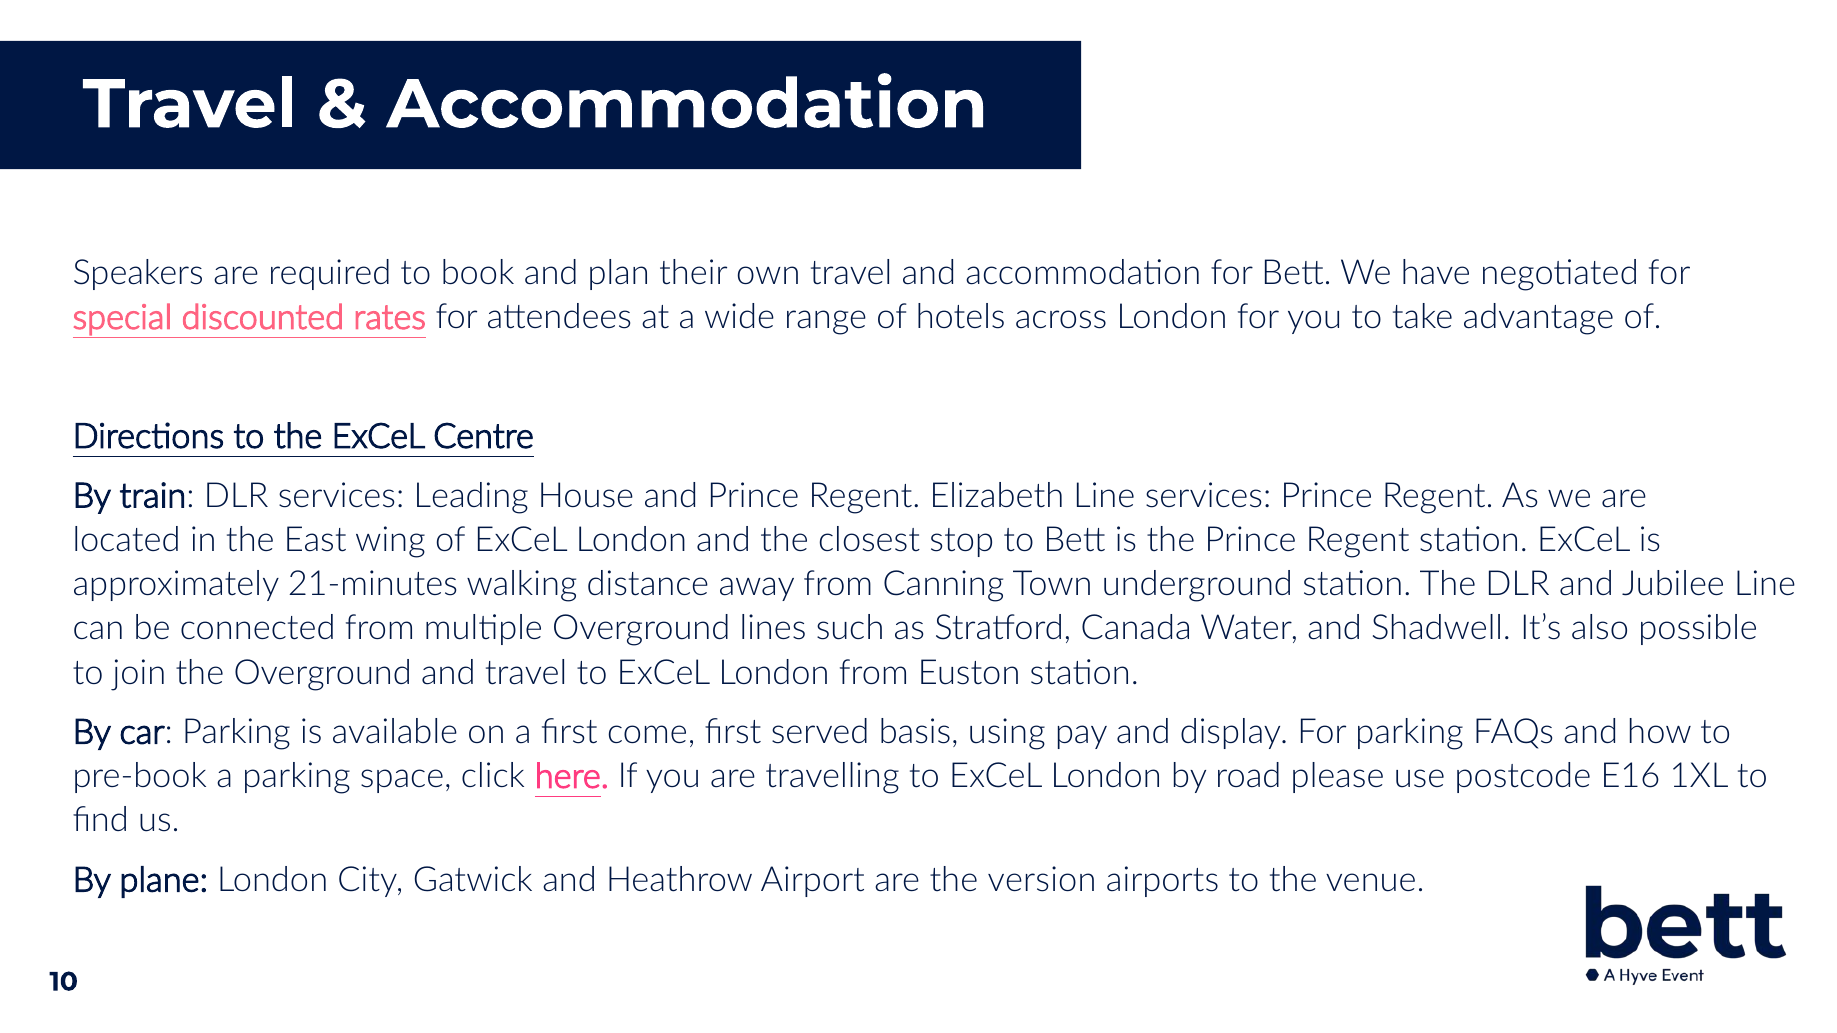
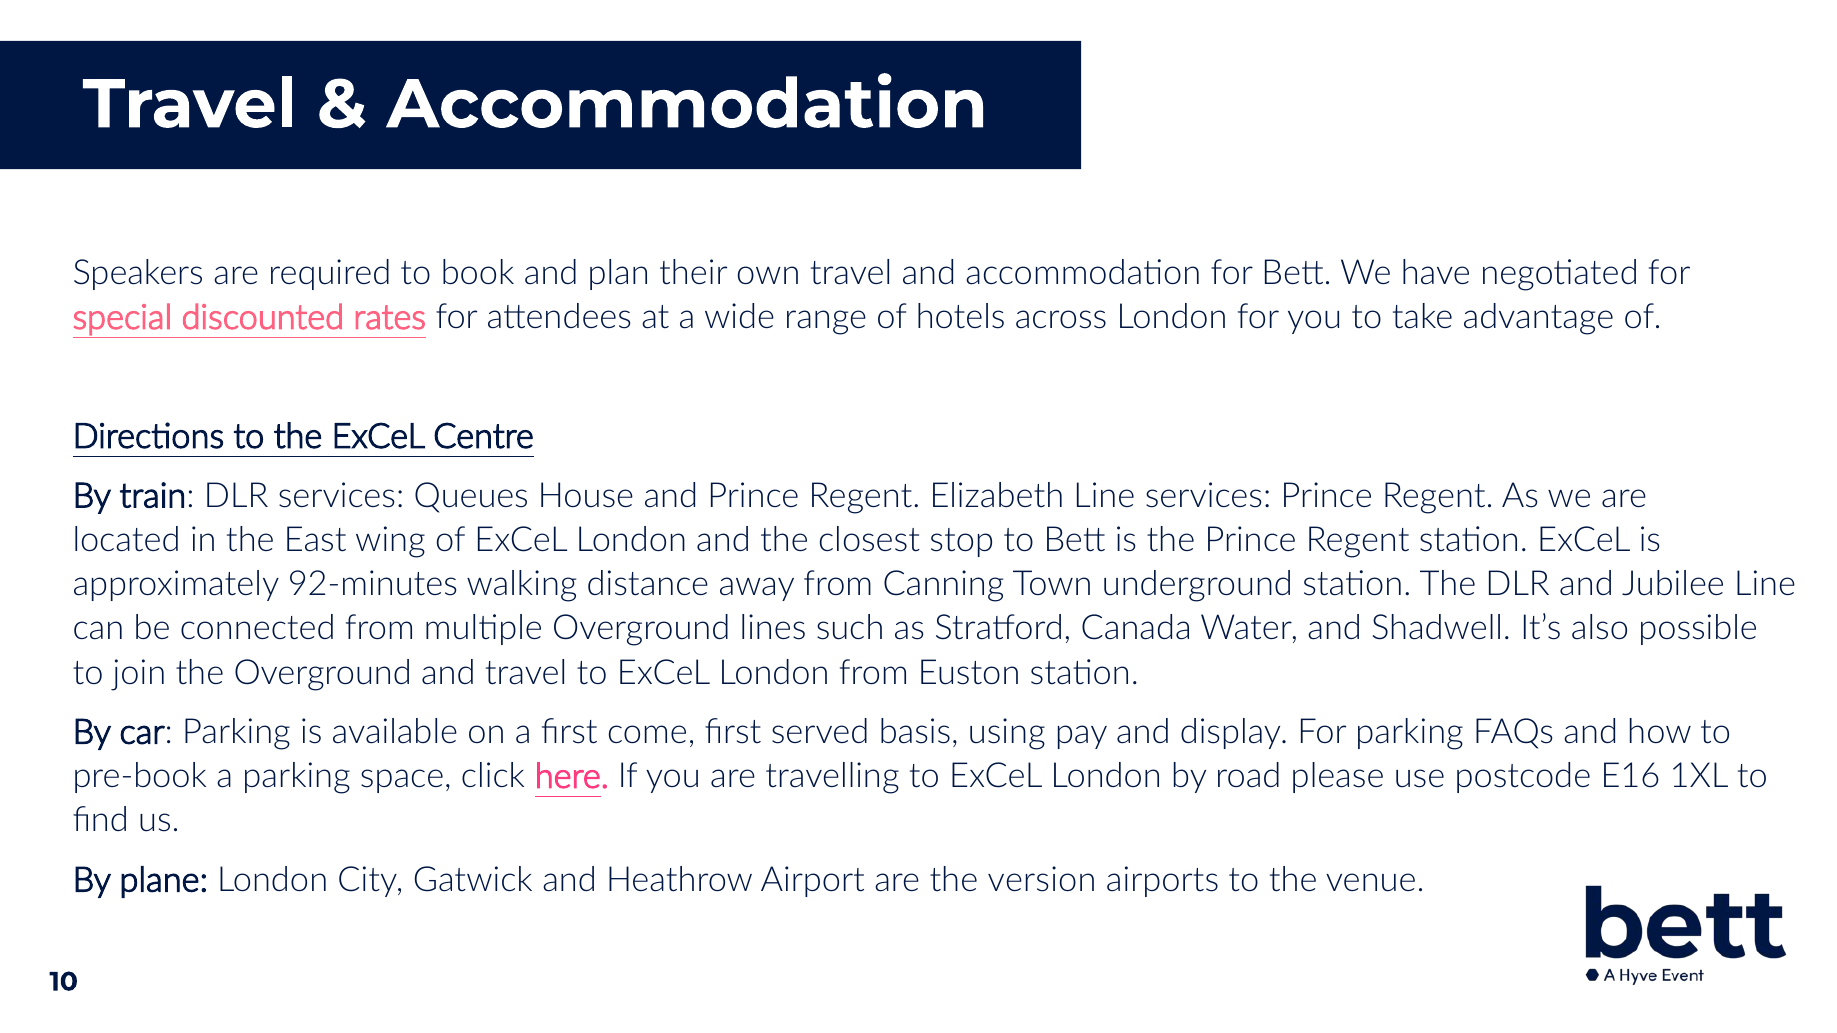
Leading: Leading -> Queues (471, 496)
21-minutes: 21-minutes -> 92-minutes (373, 585)
